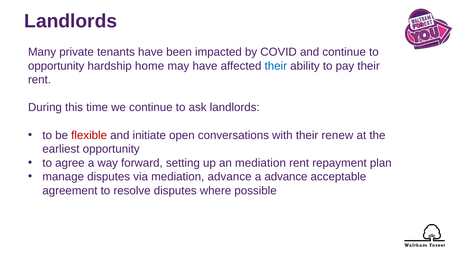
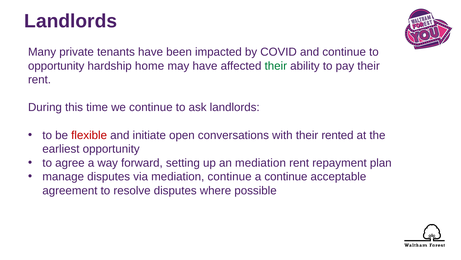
their colour: blue -> green (276, 66)
renew: renew -> rented (337, 135)
mediation advance: advance -> continue (230, 176)
a advance: advance -> continue (286, 176)
